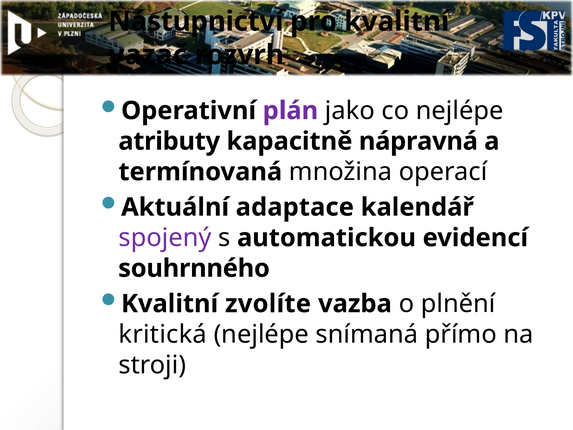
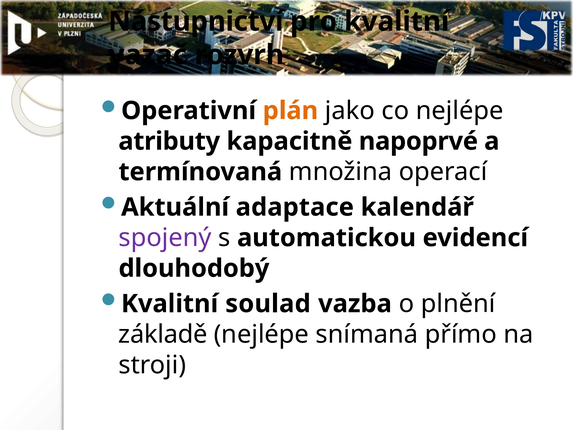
plán colour: purple -> orange (290, 111)
nápravná: nápravná -> napoprvé (418, 141)
souhrnného: souhrnného -> dlouhodobý (194, 268)
zvolíte: zvolíte -> soulad (268, 304)
kritická: kritická -> základě (163, 334)
